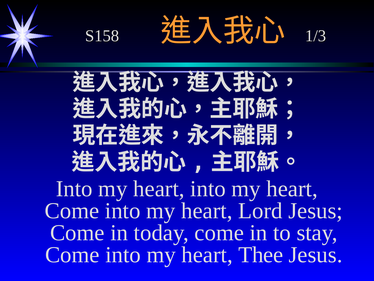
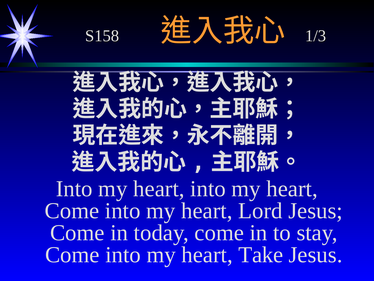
Thee: Thee -> Take (261, 254)
